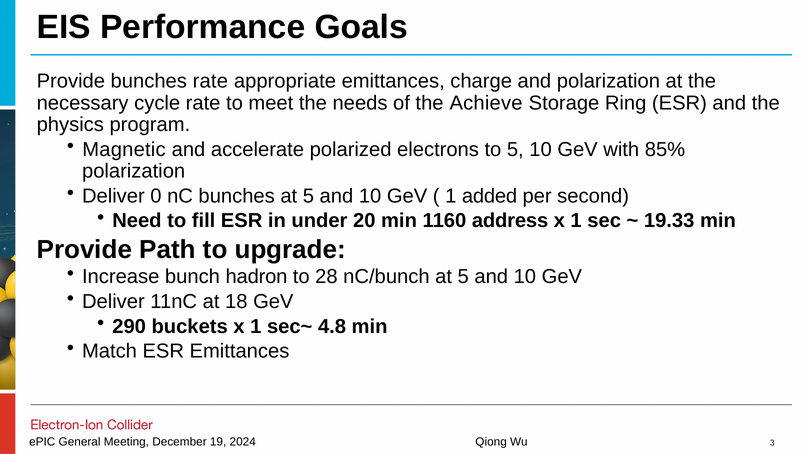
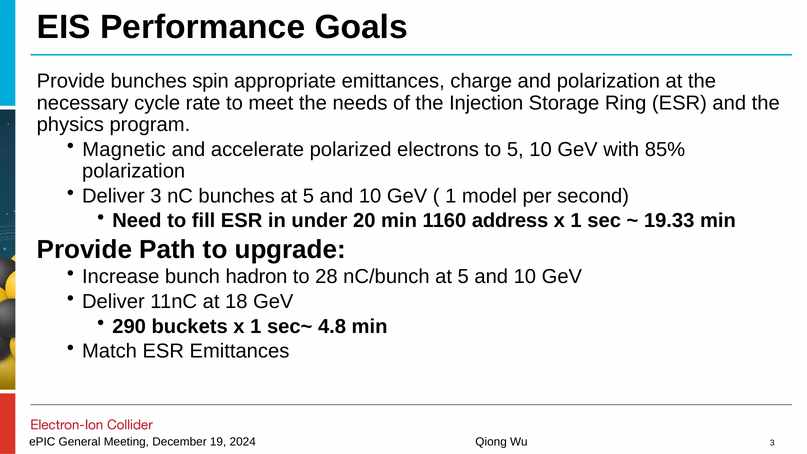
bunches rate: rate -> spin (211, 81)
Achieve: Achieve -> Injection (486, 103)
Deliver 0: 0 -> 3 (156, 196)
added: added -> model (489, 196)
